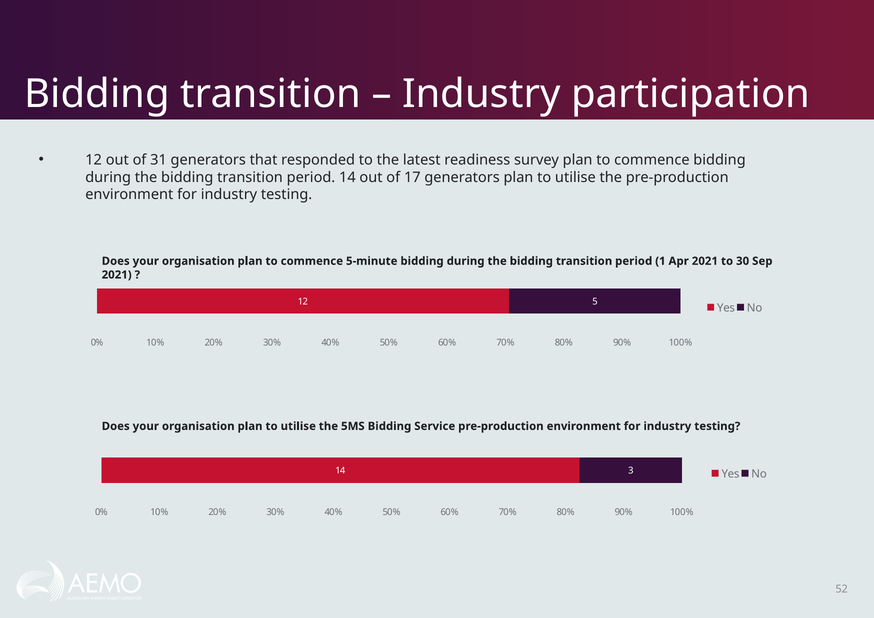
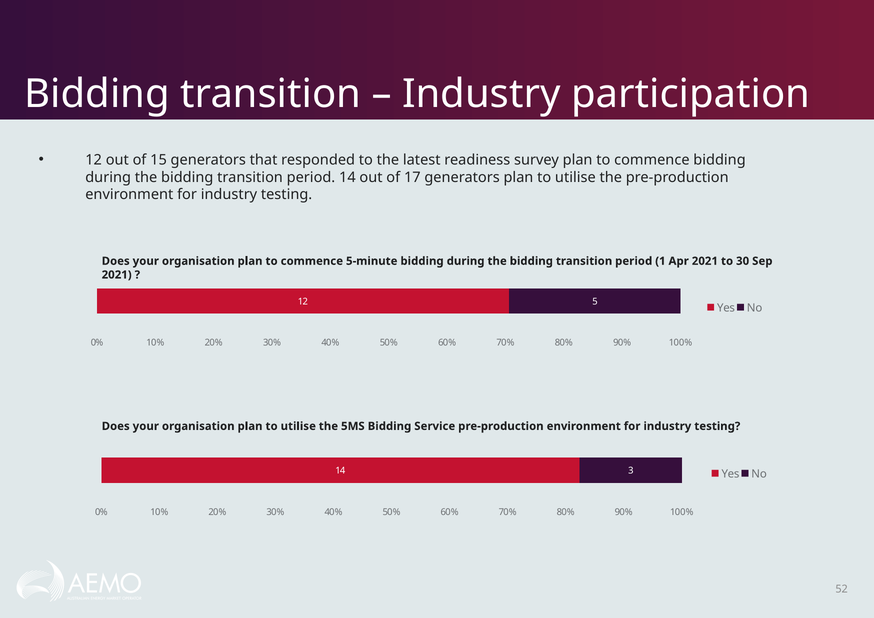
31: 31 -> 15 (159, 160)
